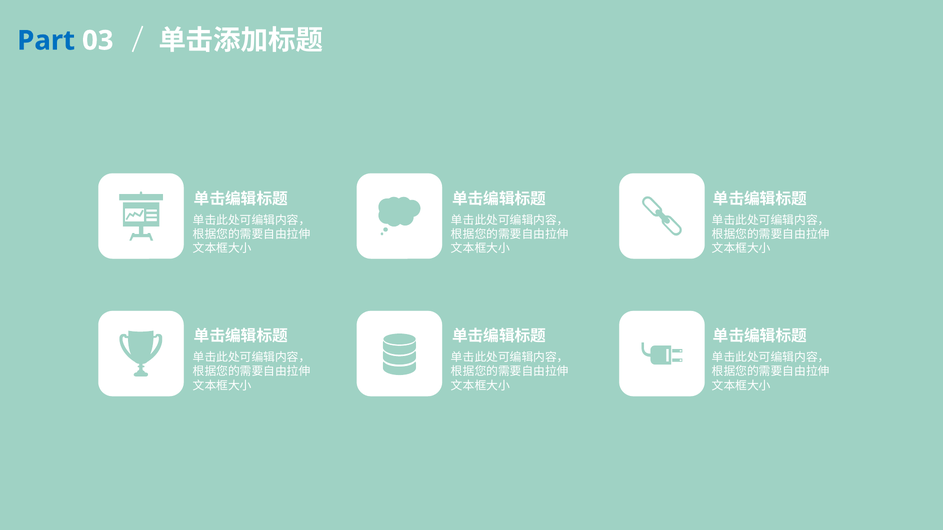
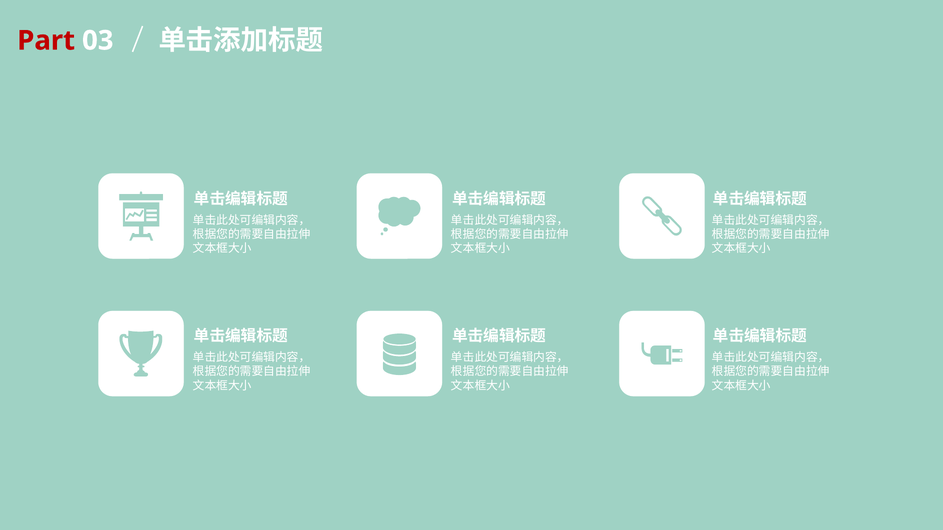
Part colour: blue -> red (46, 41)
